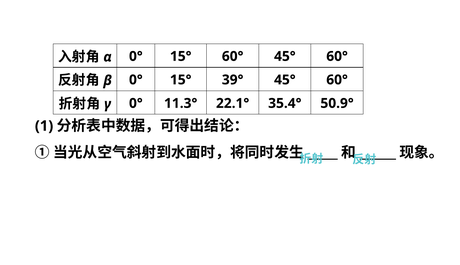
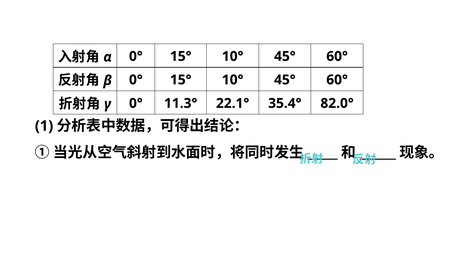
60°: 60° -> 10° (233, 56)
39°: 39° -> 10° (233, 80)
50.9°: 50.9° -> 82.0° (337, 103)
